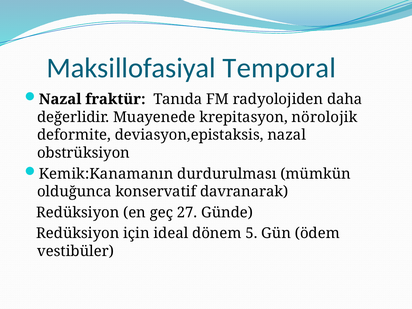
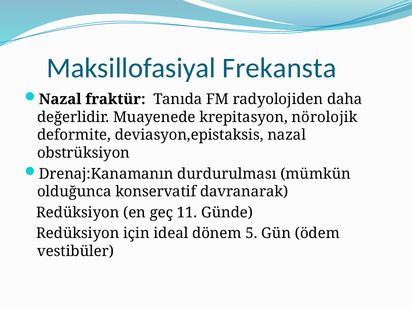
Temporal: Temporal -> Frekansta (279, 68)
Kemik:Kanamanın: Kemik:Kanamanın -> Drenaj:Kanamanın (106, 174)
27: 27 -> 11 (187, 213)
